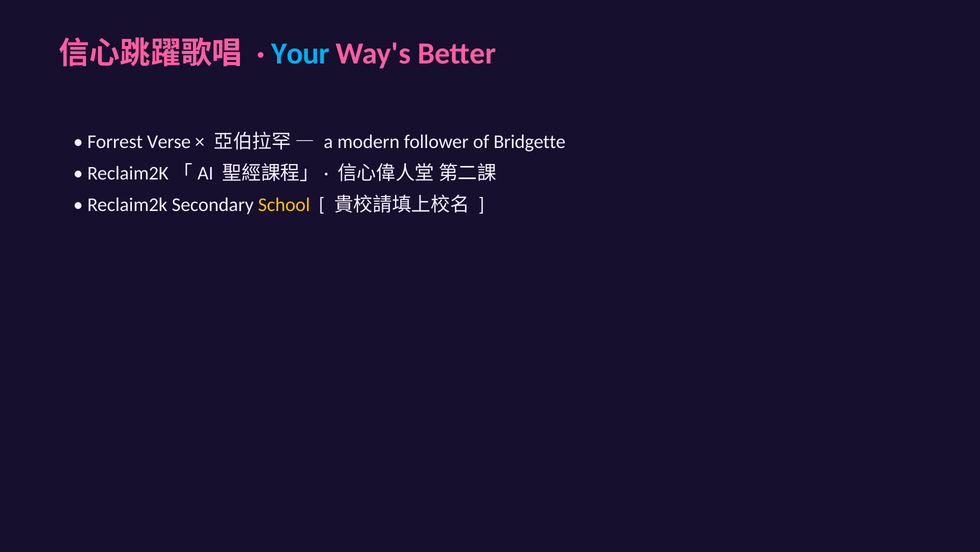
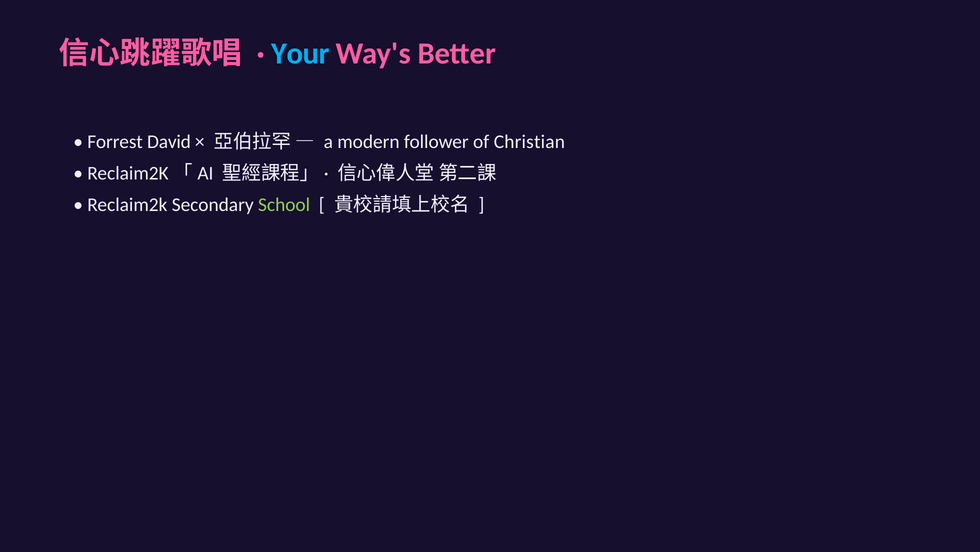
Verse: Verse -> David (169, 142)
Bridgette: Bridgette -> Christian (529, 142)
School colour: yellow -> light green (284, 204)
